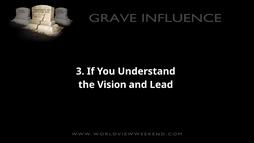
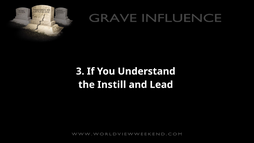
Vision: Vision -> Instill (112, 85)
